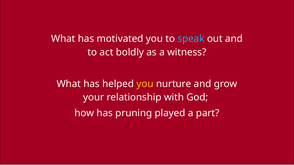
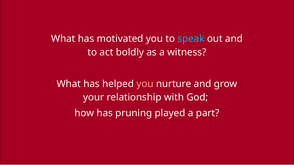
you colour: yellow -> pink (145, 84)
